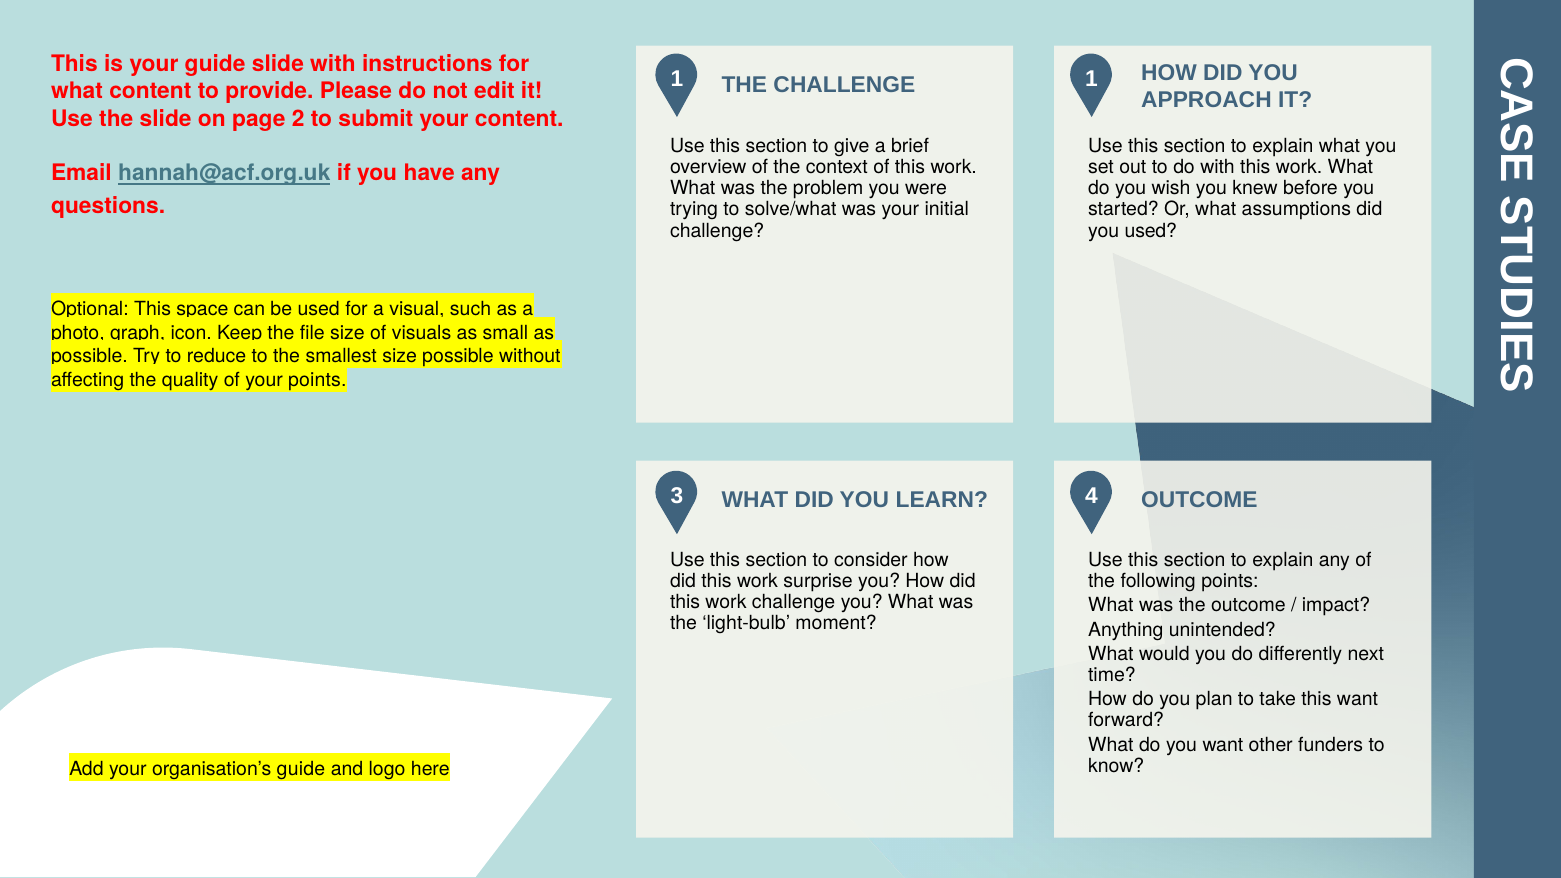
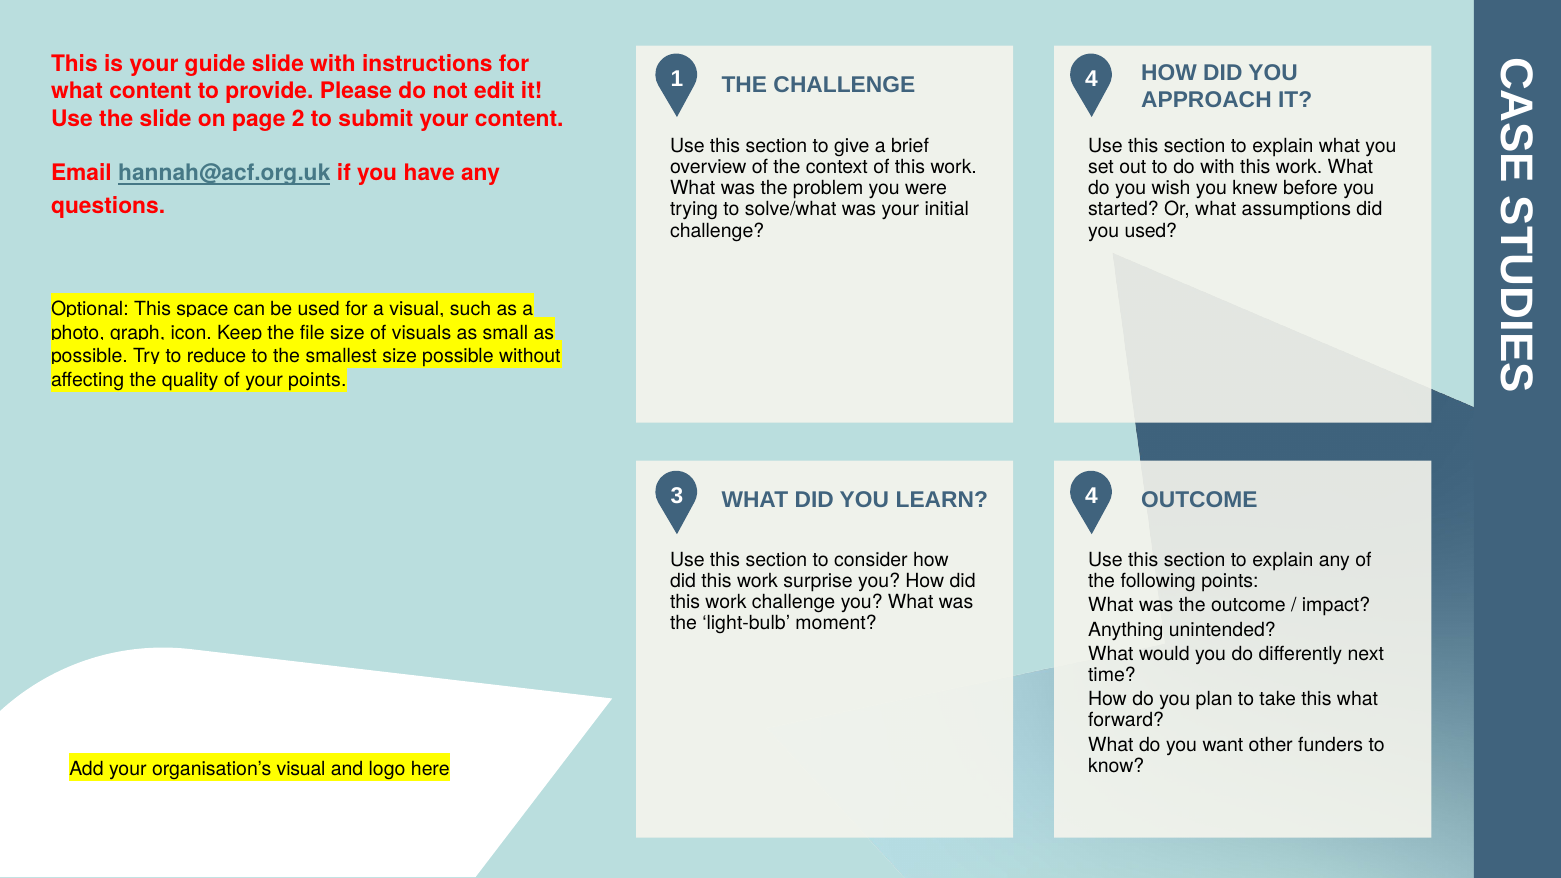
1: 1 -> 4 (1092, 79)
this want: want -> what (1358, 699)
organisation’s guide: guide -> visual (301, 769)
